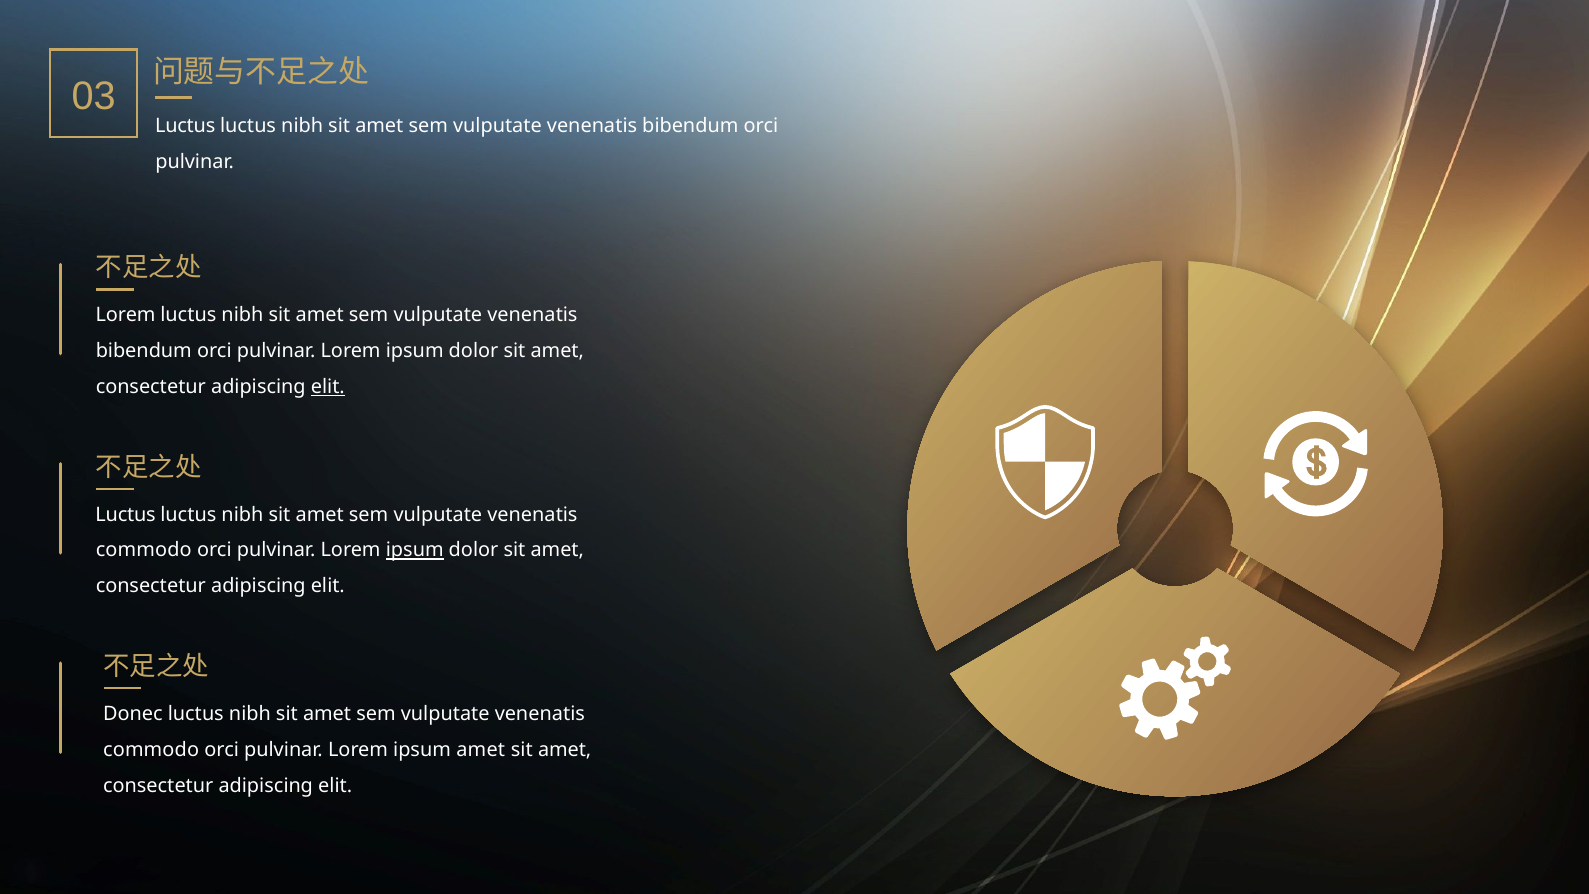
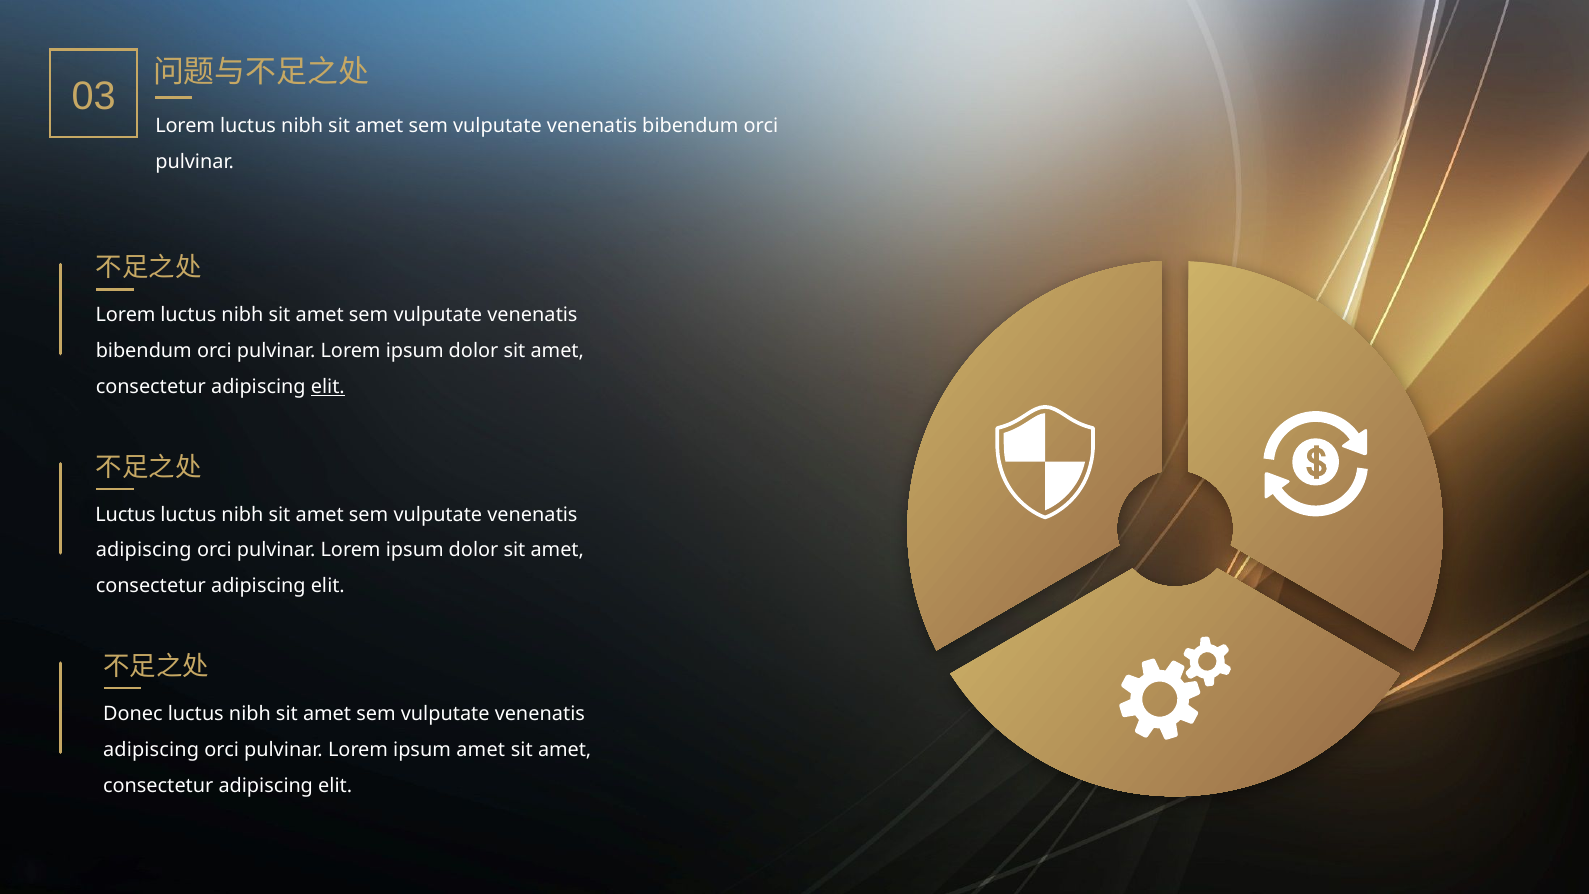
Luctus: Luctus -> Lorem (185, 126)
commodo: commodo -> adipiscing (144, 550)
ipsum underline: present -> none (415, 550)
commodo: commodo -> adipiscing (151, 750)
